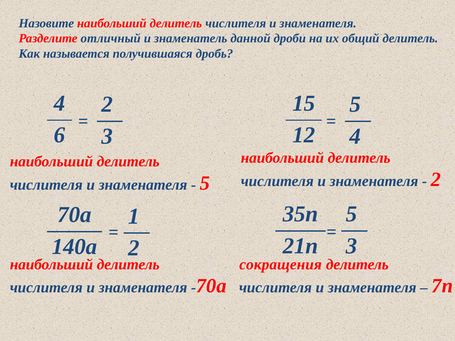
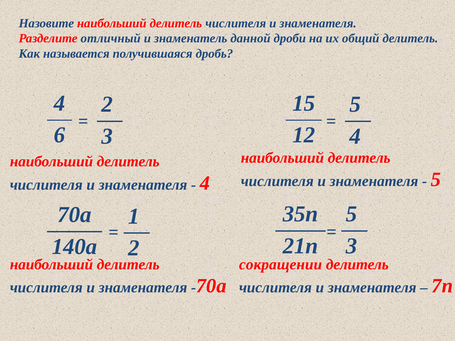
2: 2 -> 5 (436, 180)
5: 5 -> 4 (205, 183)
сокращения: сокращения -> сокращении (281, 265)
